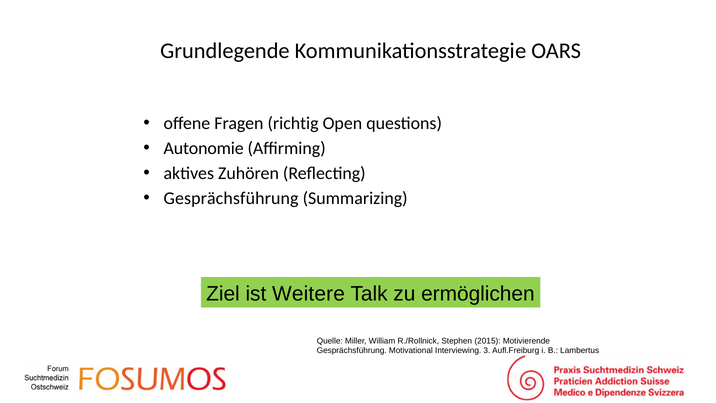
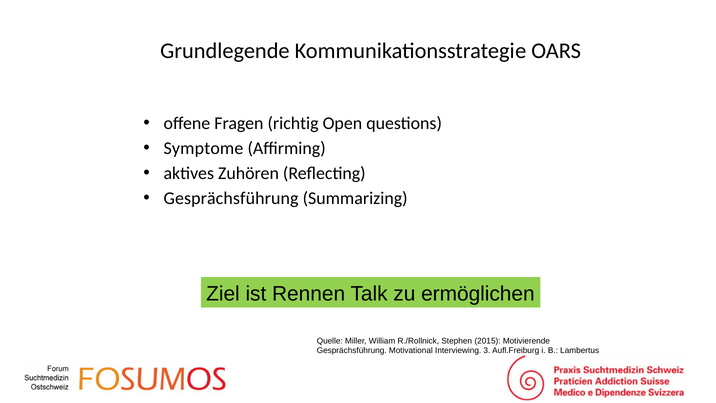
Autonomie: Autonomie -> Symptome (203, 148)
Weitere: Weitere -> Rennen (309, 294)
